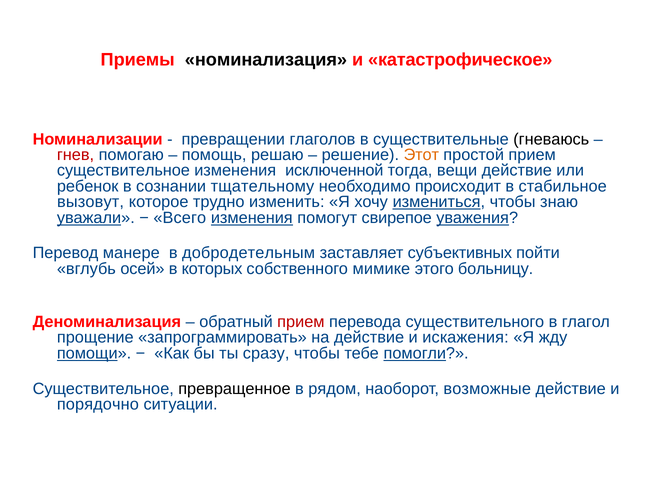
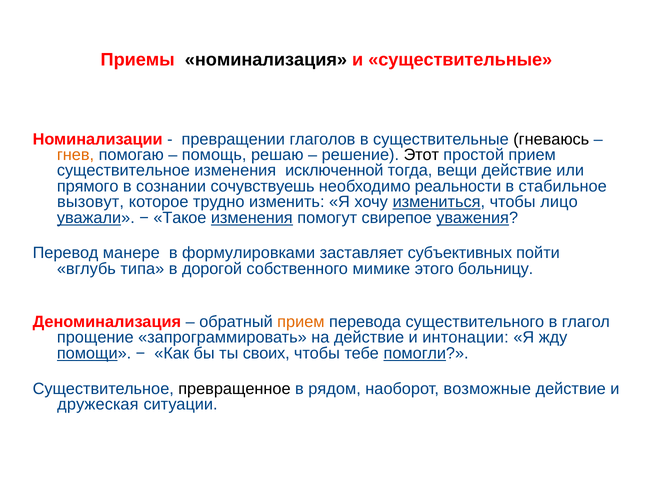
и катастрофическое: катастрофическое -> существительные (460, 60)
гнев colour: red -> orange (76, 155)
Этот colour: orange -> black (421, 155)
ребенок: ребенок -> прямого (88, 186)
тщательному: тщательному -> сочувствуешь (263, 186)
происходит: происходит -> реальности (458, 186)
знаю: знаю -> лицо (559, 202)
Всего: Всего -> Такое (180, 218)
добродетельным: добродетельным -> формулировками (249, 253)
осей: осей -> типа (142, 269)
которых: которых -> дорогой (212, 269)
прием colour: red -> orange (301, 322)
искажения: искажения -> интонации (465, 337)
сразу: сразу -> своих (266, 353)
порядочно: порядочно -> дружеская (98, 404)
